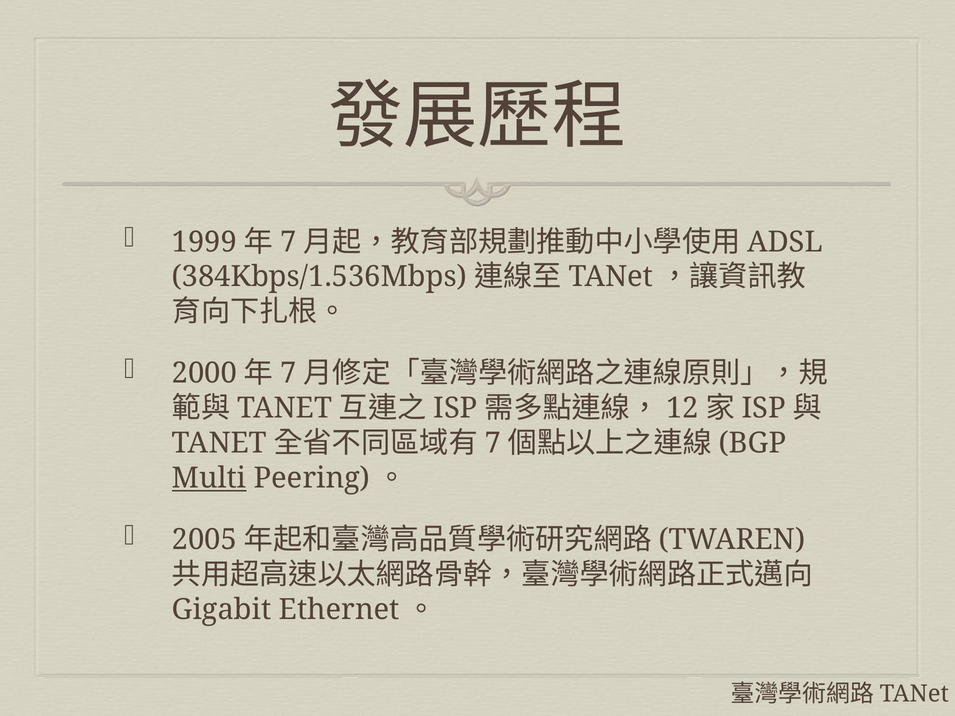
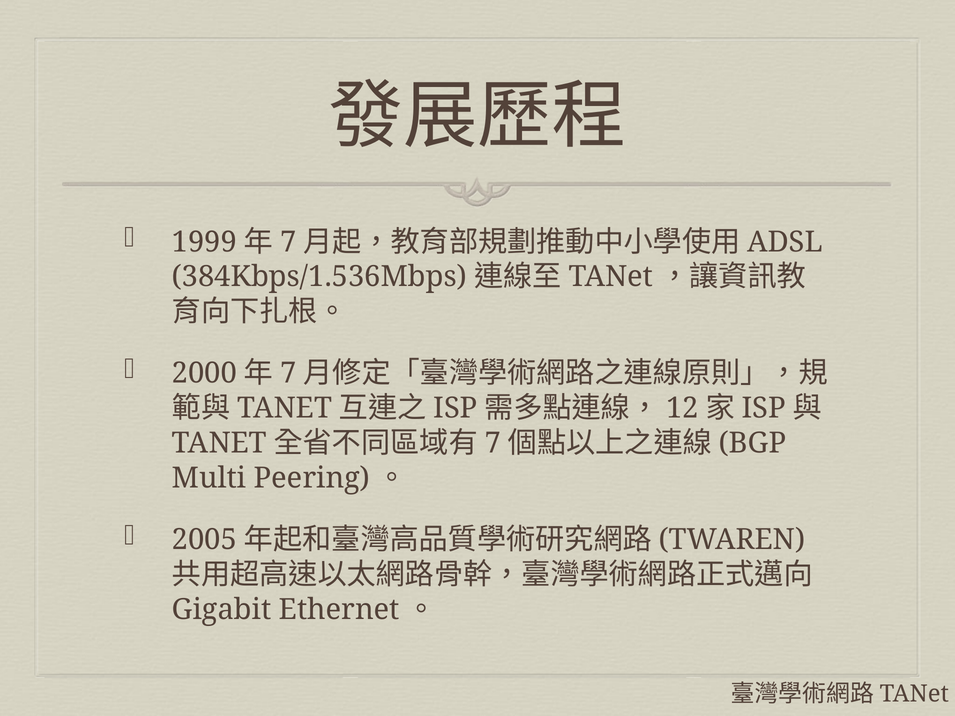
Multi underline: present -> none (209, 478)
